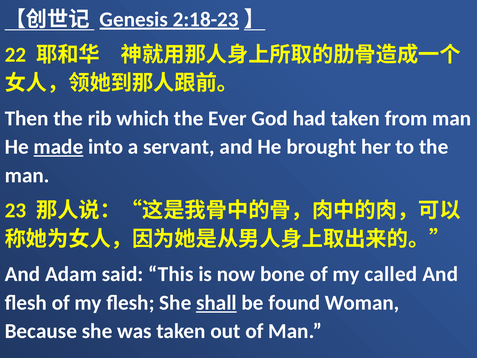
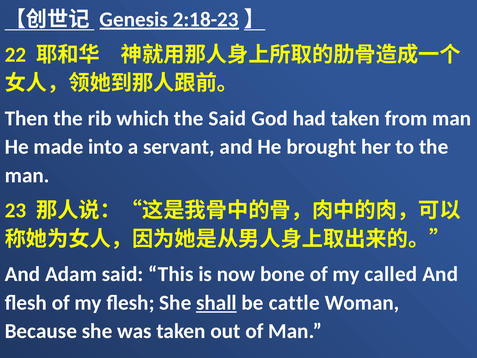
the Ever: Ever -> Said (227, 118)
made underline: present -> none (58, 147)
found: found -> cattle (294, 303)
